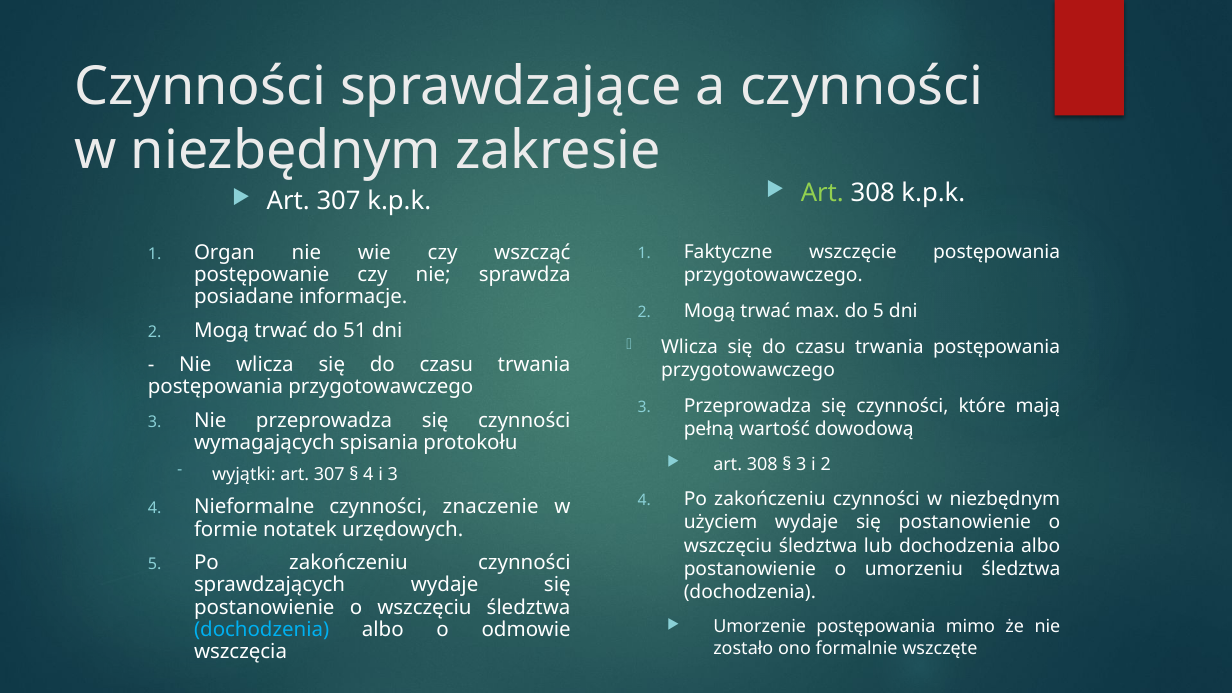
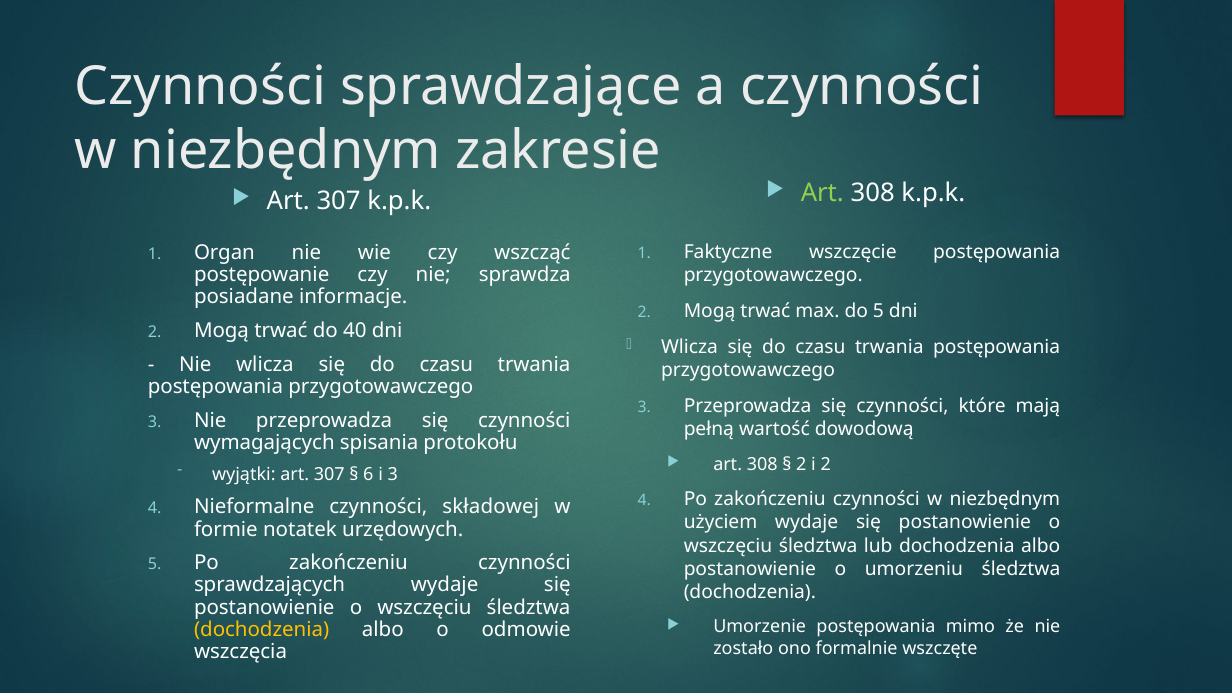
51: 51 -> 40 (355, 331)
3: 3 -> 2 (801, 464)
4: 4 -> 6 (368, 475)
znaczenie: znaczenie -> składowej (491, 507)
dochodzenia colour: light blue -> yellow (262, 629)
